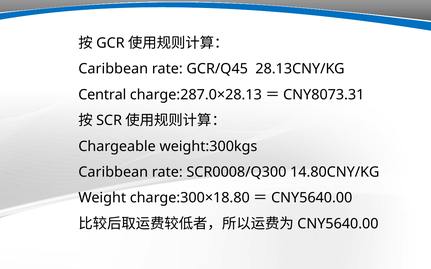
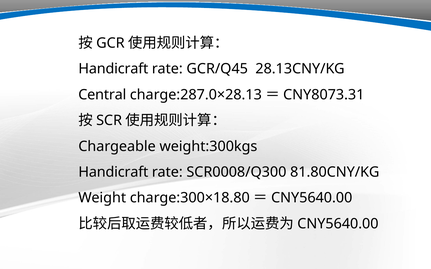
Caribbean: Caribbean -> Handicraft (113, 69)
Caribbean: Caribbean -> Handicraft (113, 172)
14.80CNY/KG: 14.80CNY/KG -> 81.80CNY/KG (335, 172)
